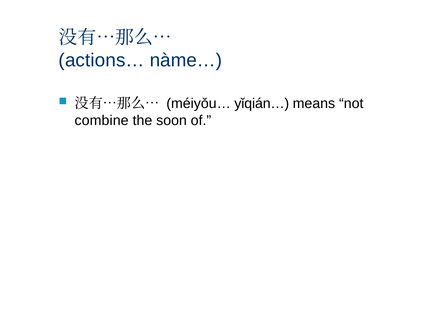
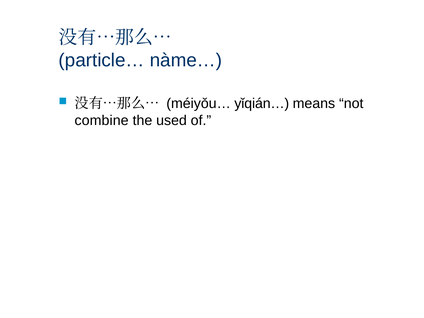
actions…: actions… -> particle… (102, 60)
soon: soon -> used (172, 120)
